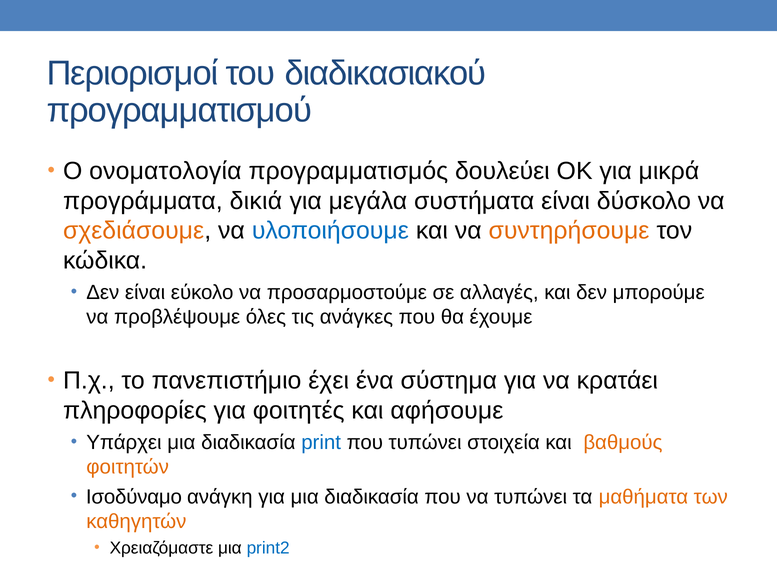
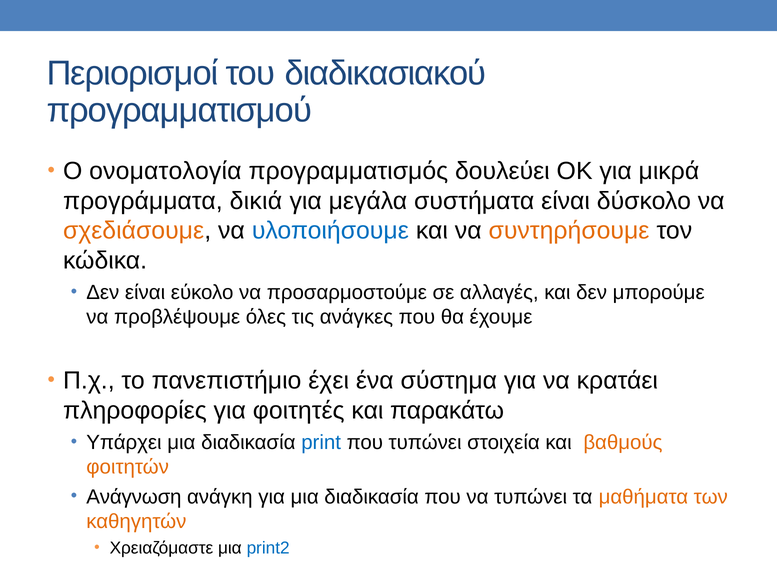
αφήσουμε: αφήσουμε -> παρακάτω (447, 410)
Ισοδύναμο: Ισοδύναμο -> Ανάγνωση (134, 497)
